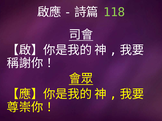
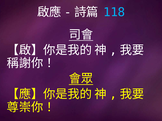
118 colour: light green -> light blue (114, 12)
